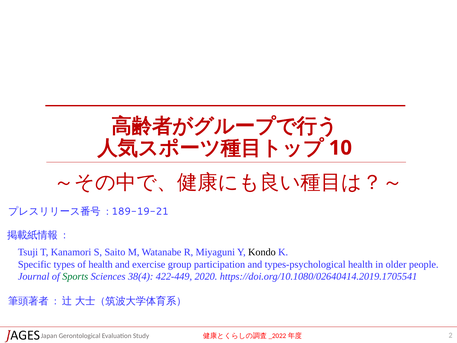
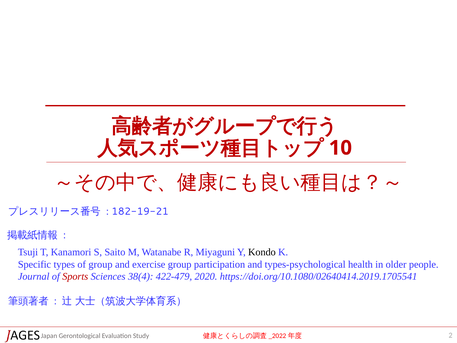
189-19-21: 189-19-21 -> 182-19-21 (140, 211)
of health: health -> group (100, 264)
Sports colour: green -> red (75, 276)
422-449: 422-449 -> 422-479 (174, 276)
